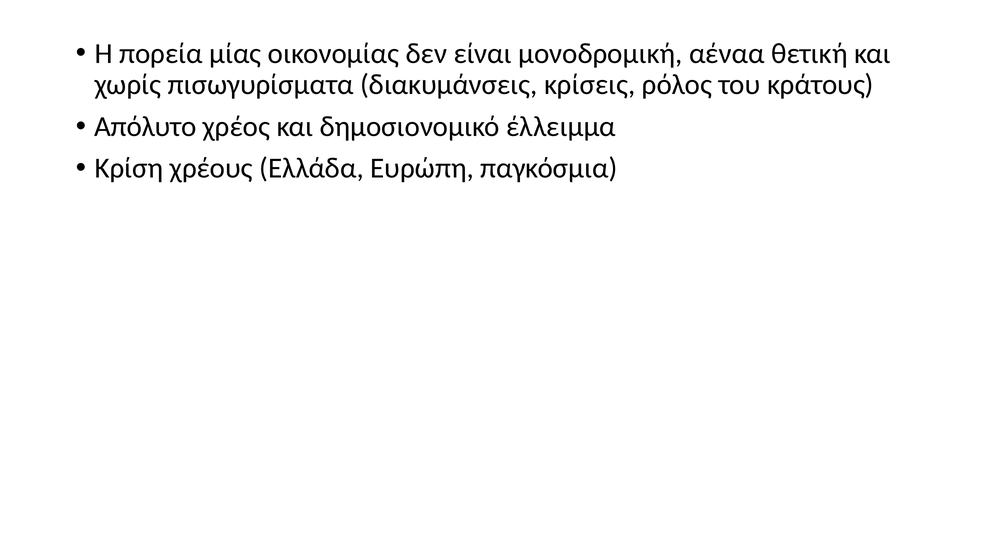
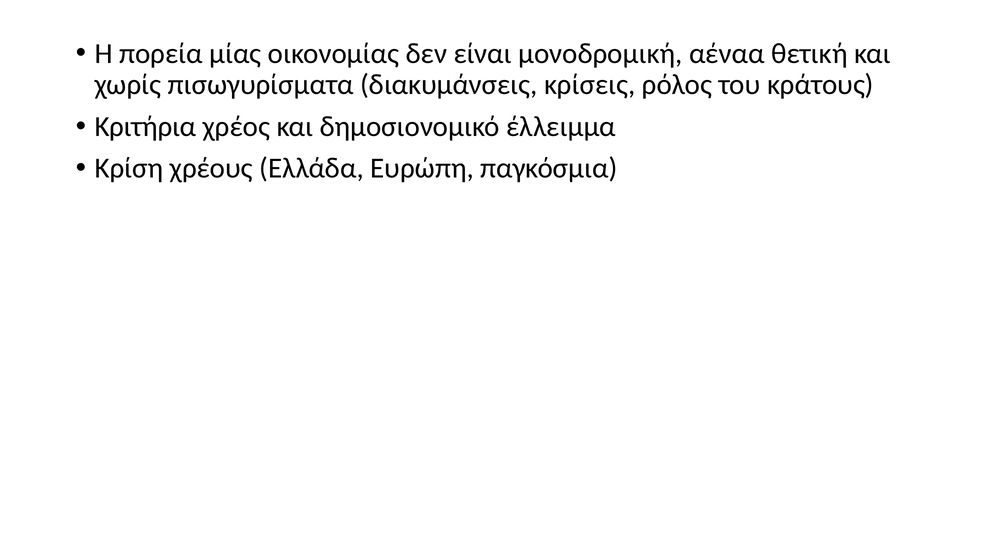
Απόλυτο: Απόλυτο -> Κριτήρια (145, 127)
